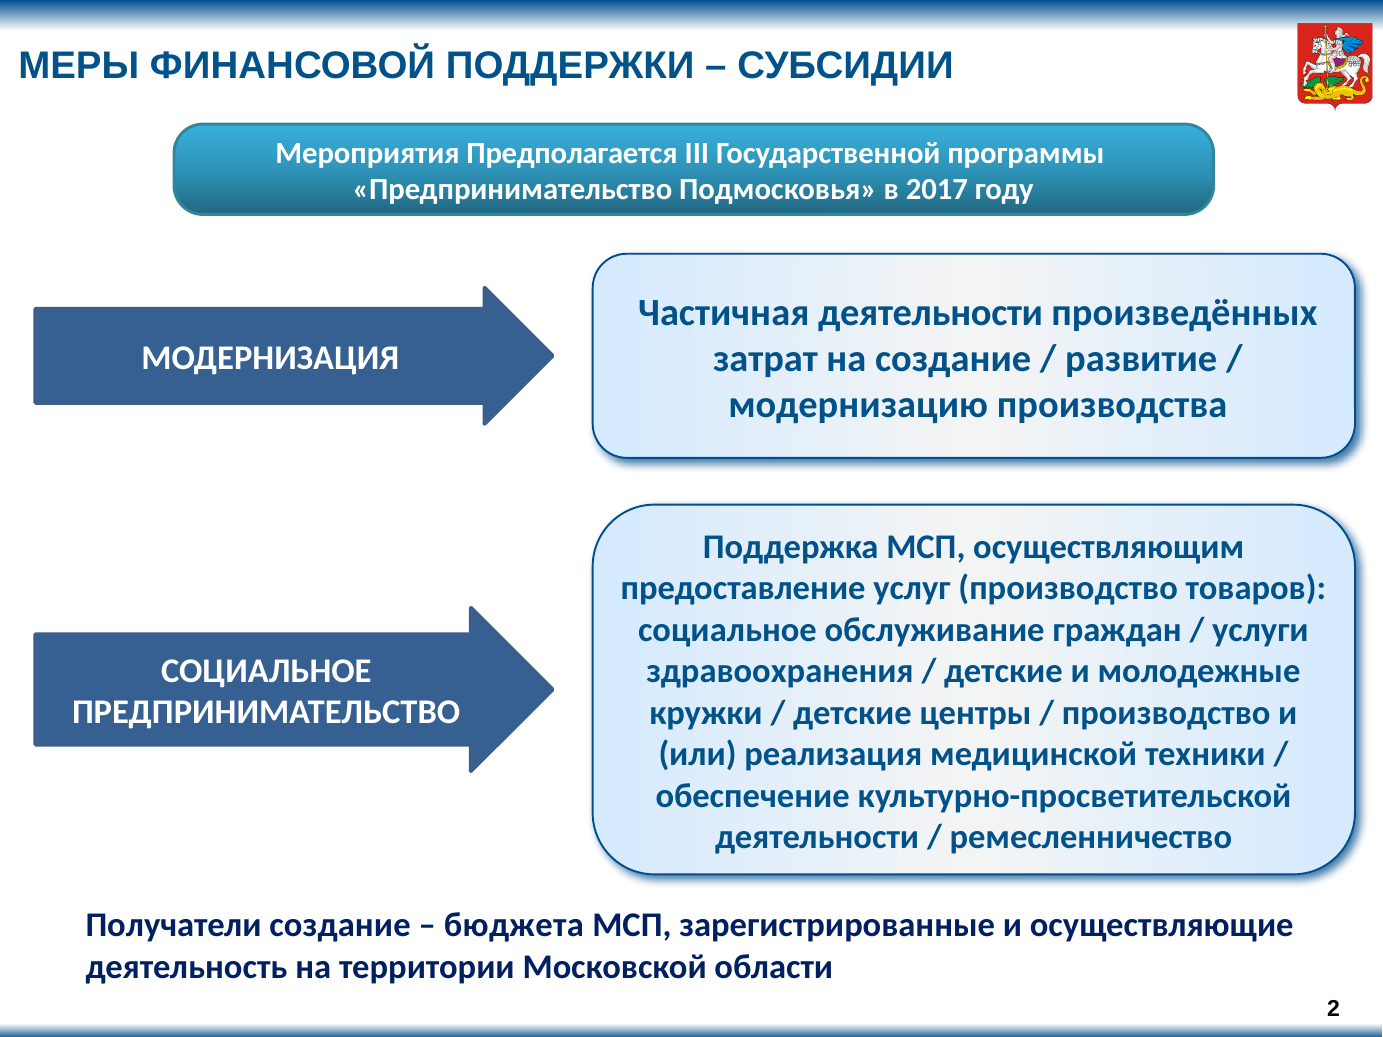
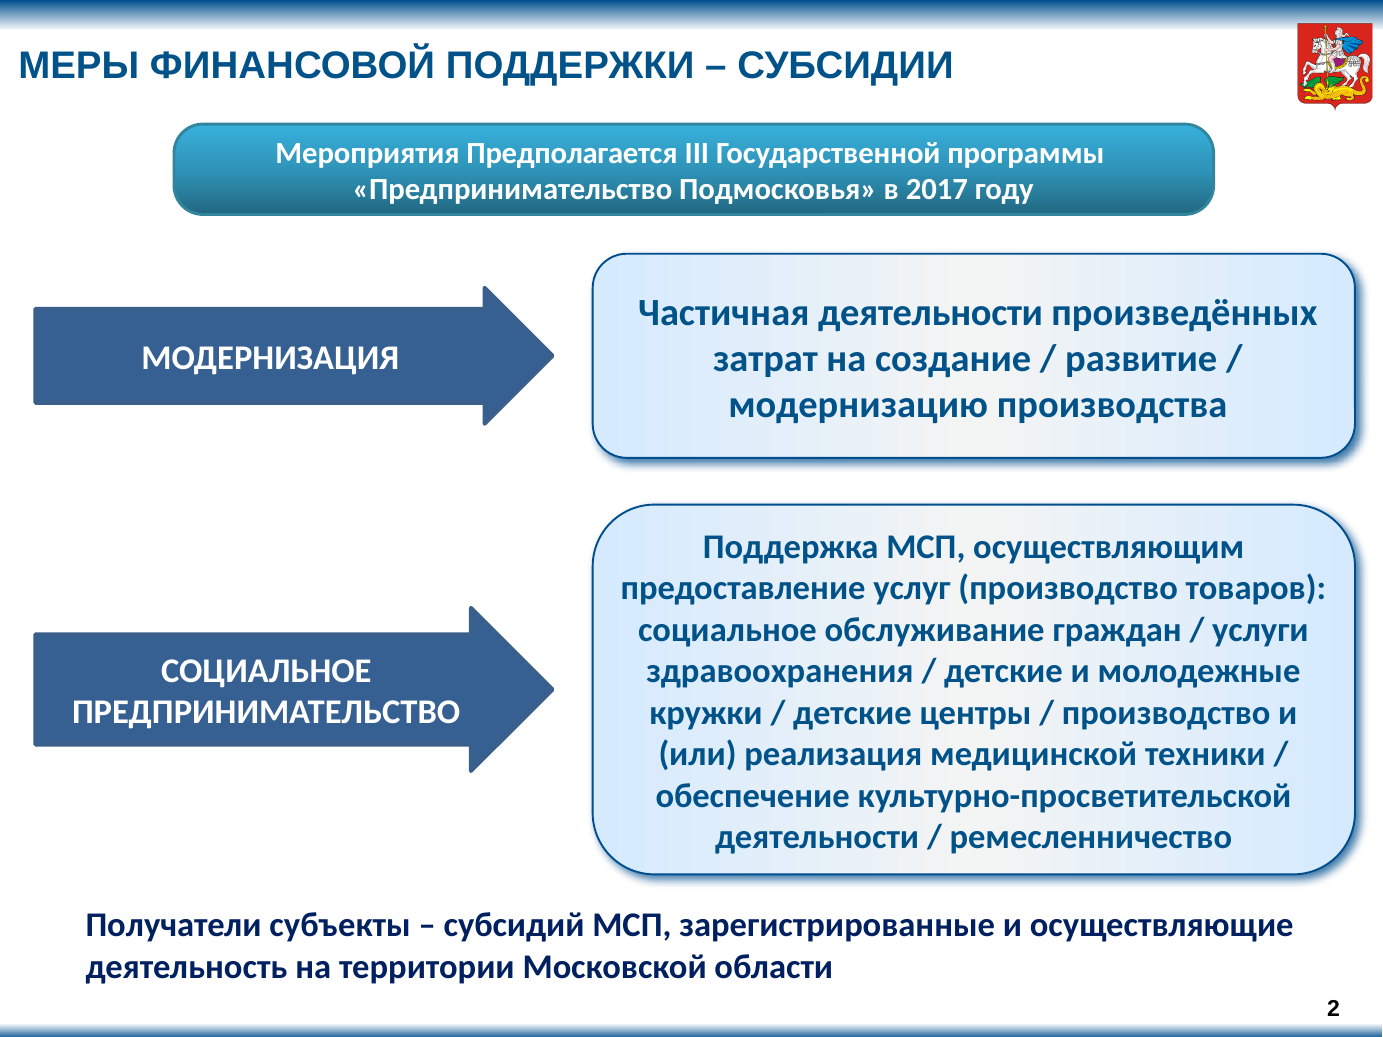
Получатели создание: создание -> субъекты (340, 925)
бюджета: бюджета -> субсидий (514, 925)
